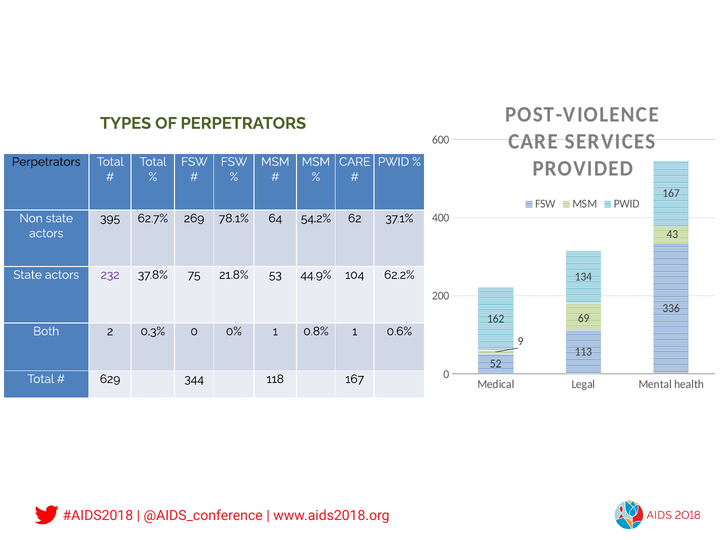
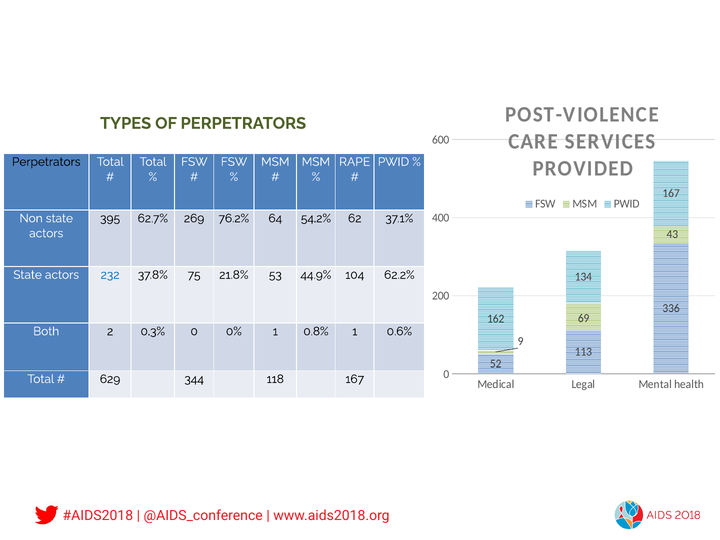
CARE: CARE -> RAPE (355, 162)
78.1%: 78.1% -> 76.2% (234, 218)
232 colour: purple -> blue (110, 275)
